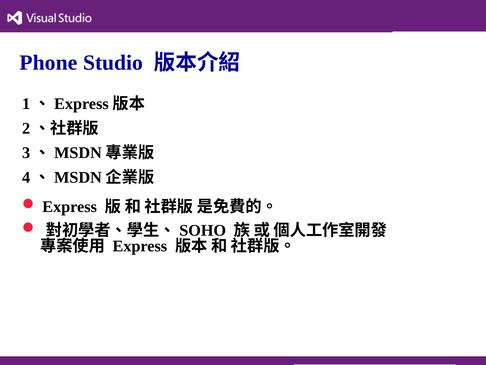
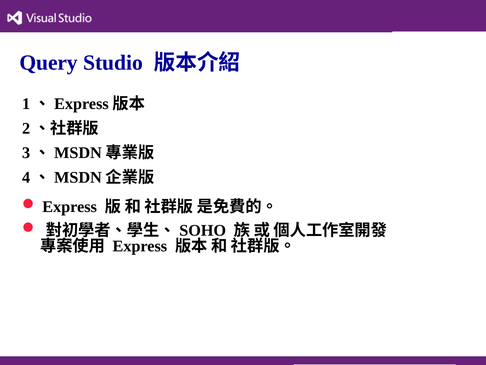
Phone: Phone -> Query (49, 63)
